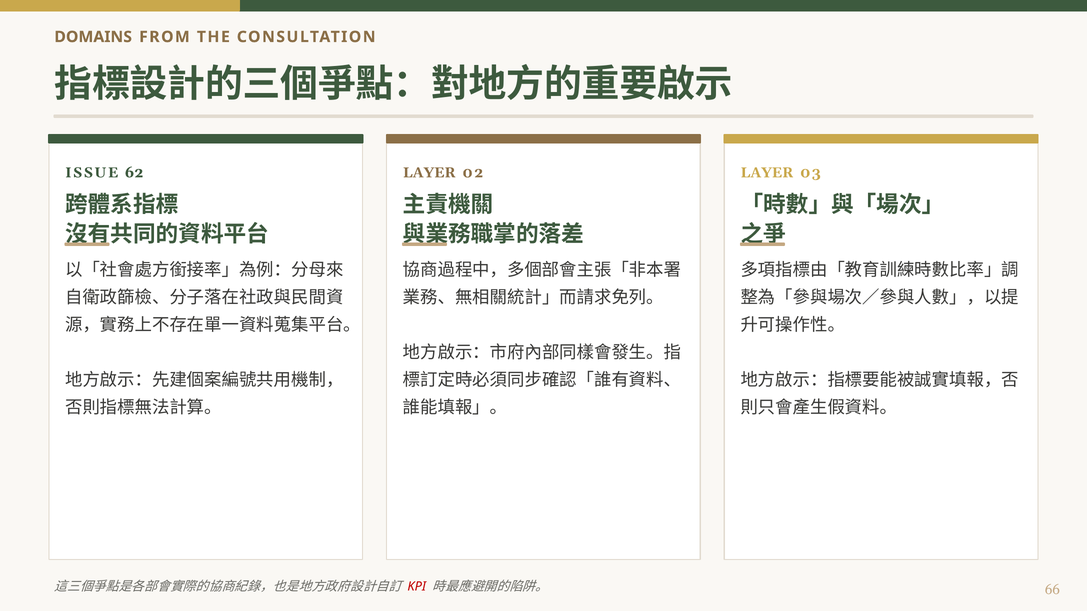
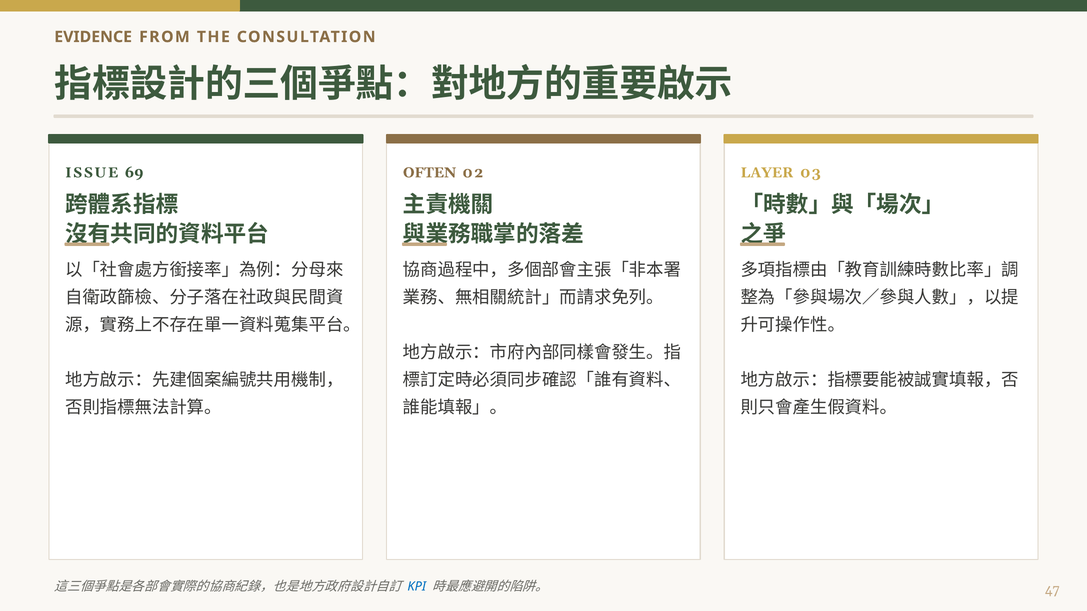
DOMAINS: DOMAINS -> EVIDENCE (93, 37)
62: 62 -> 69 (134, 173)
LAYER: LAYER -> OFTEN (429, 173)
KPI colour: red -> blue (417, 587)
66: 66 -> 47 (1052, 590)
